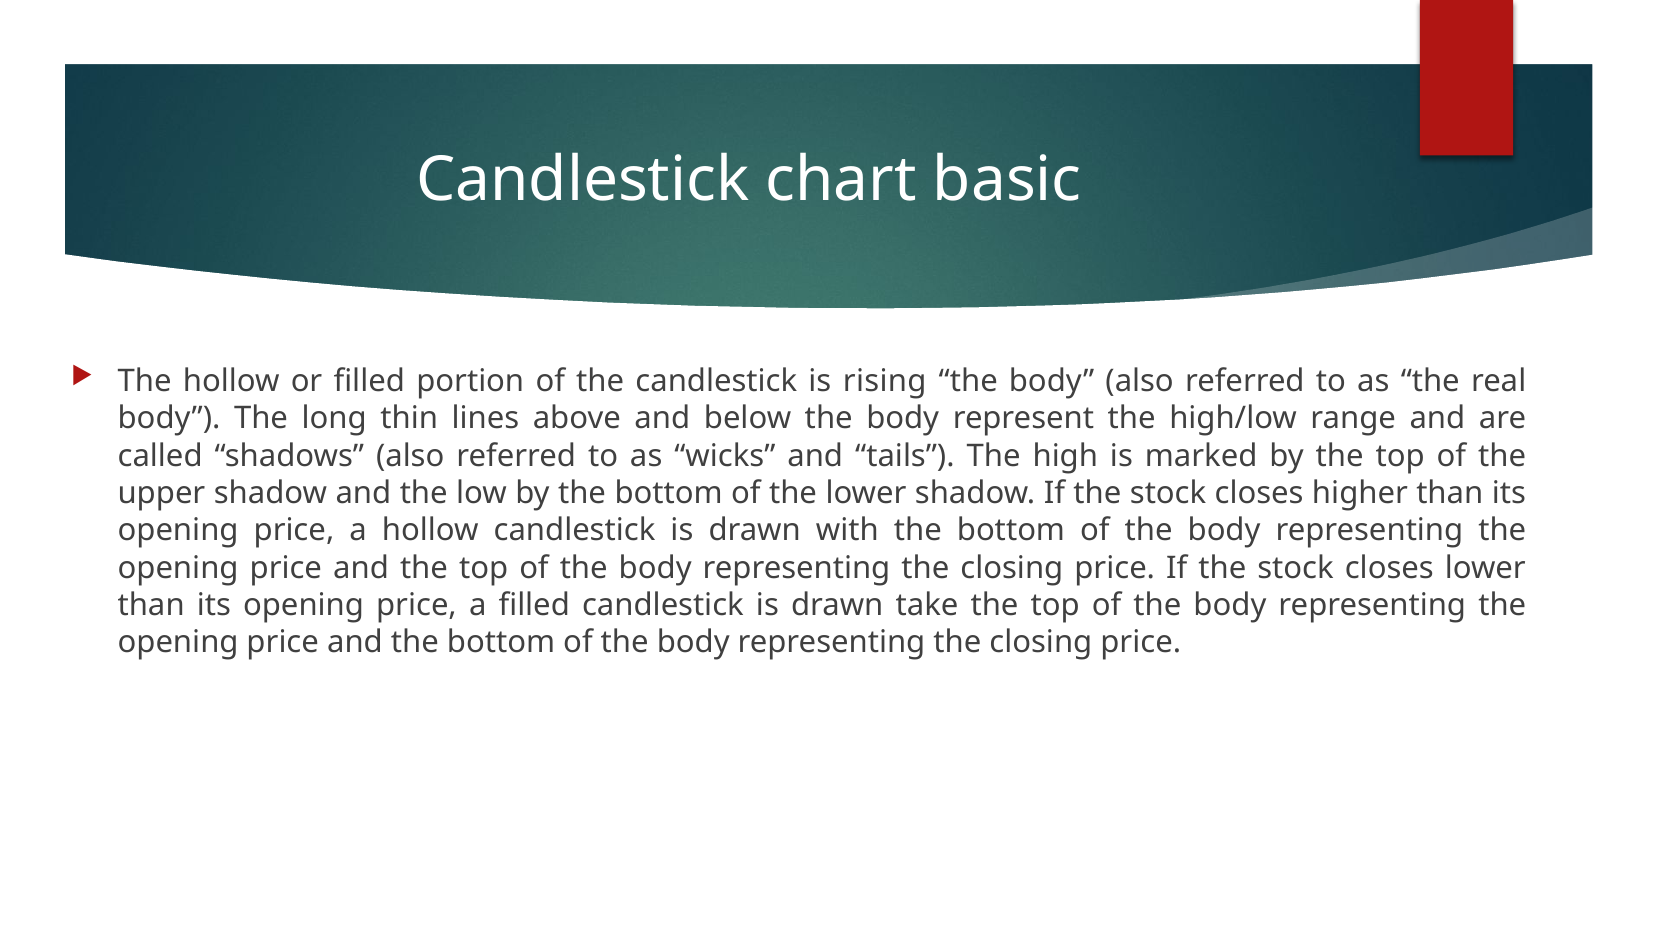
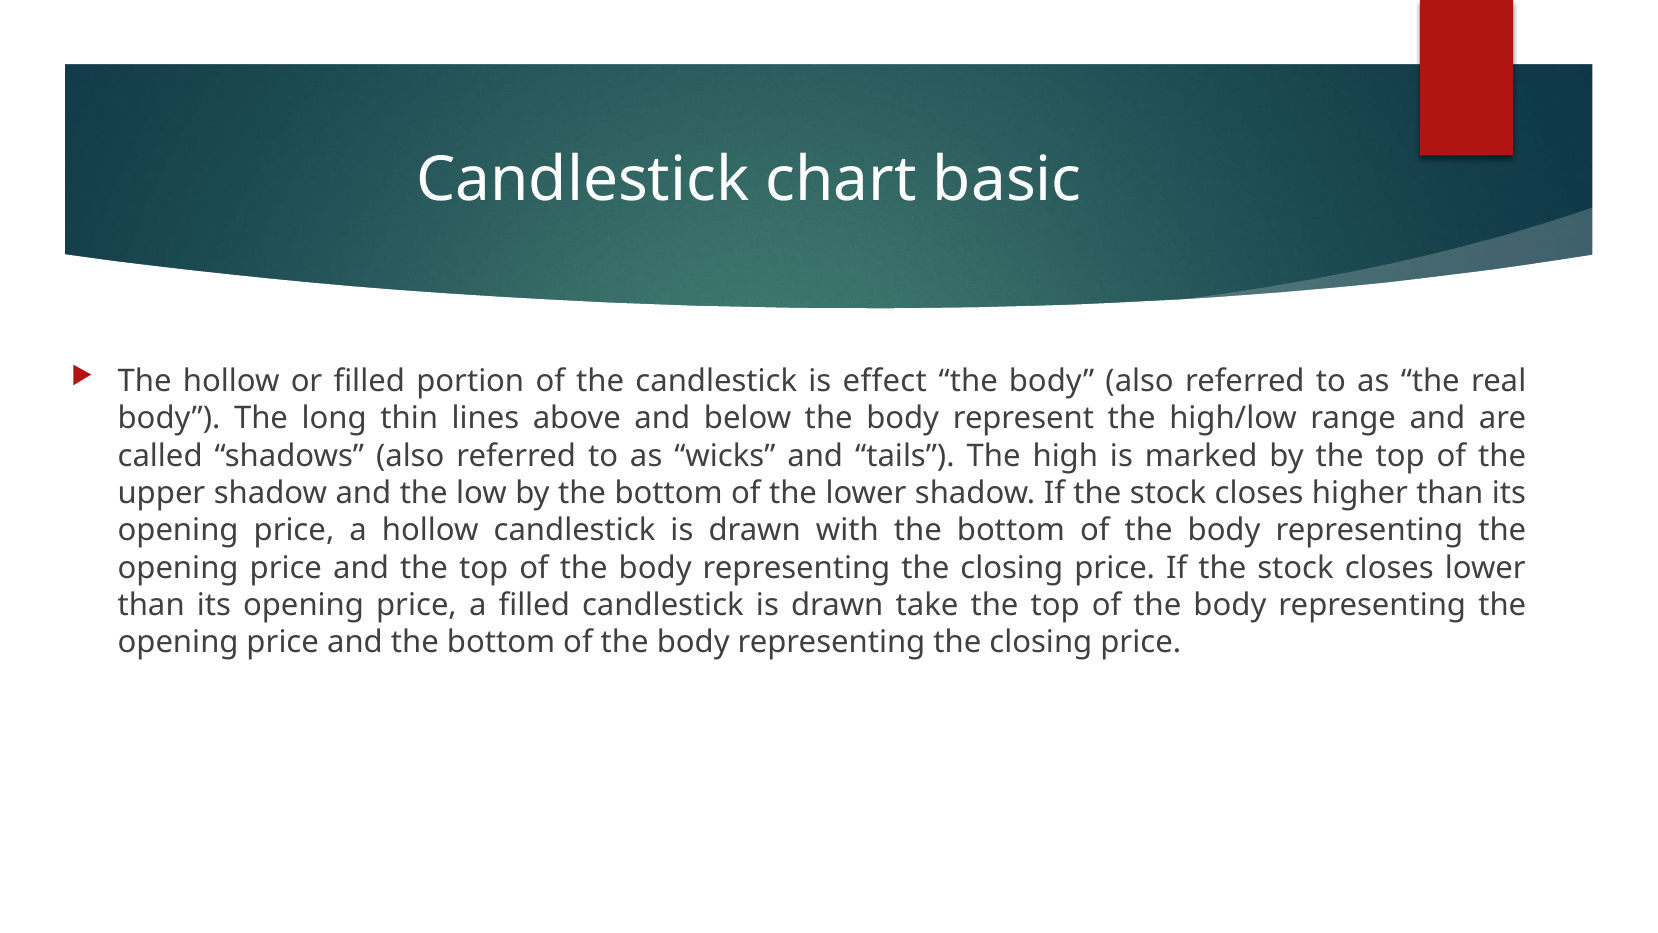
rising: rising -> effect (885, 381)
